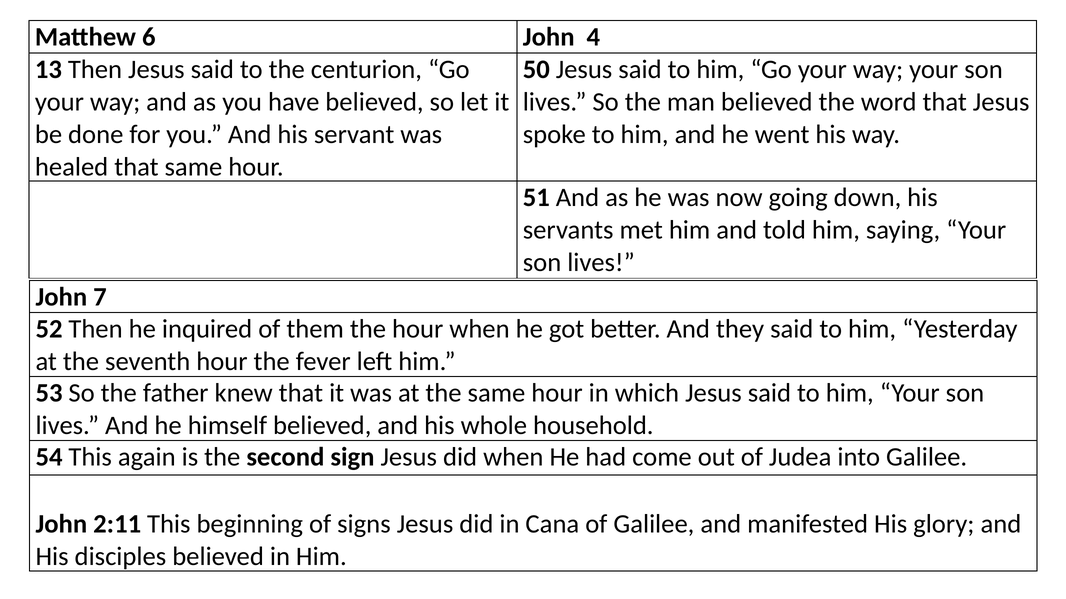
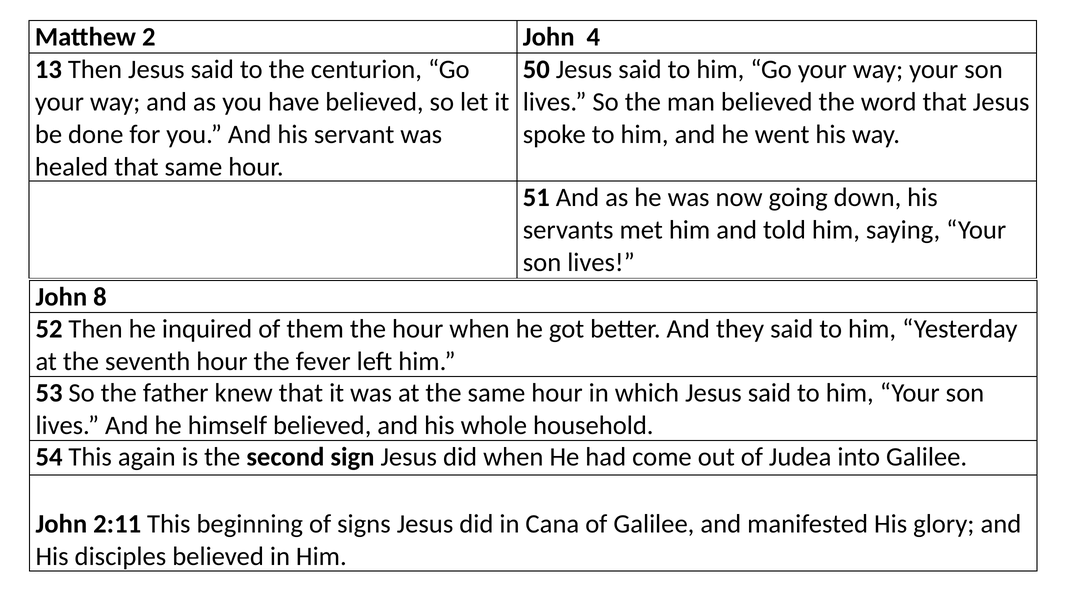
6: 6 -> 2 (149, 37)
7: 7 -> 8 (100, 297)
